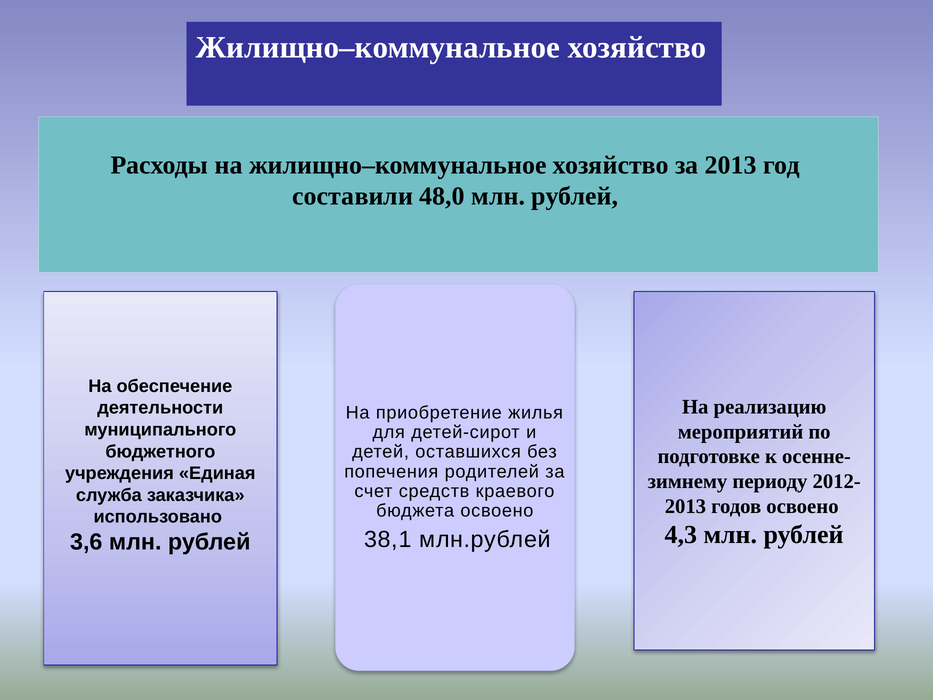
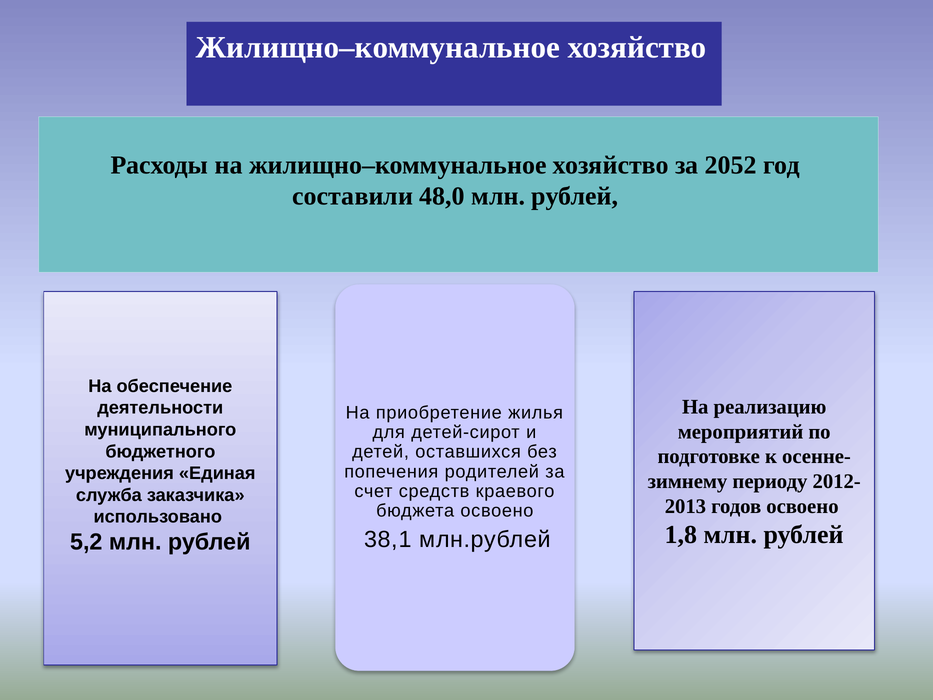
за 2013: 2013 -> 2052 (731, 165)
4,3: 4,3 -> 1,8 (681, 535)
3,6: 3,6 -> 5,2 (86, 542)
